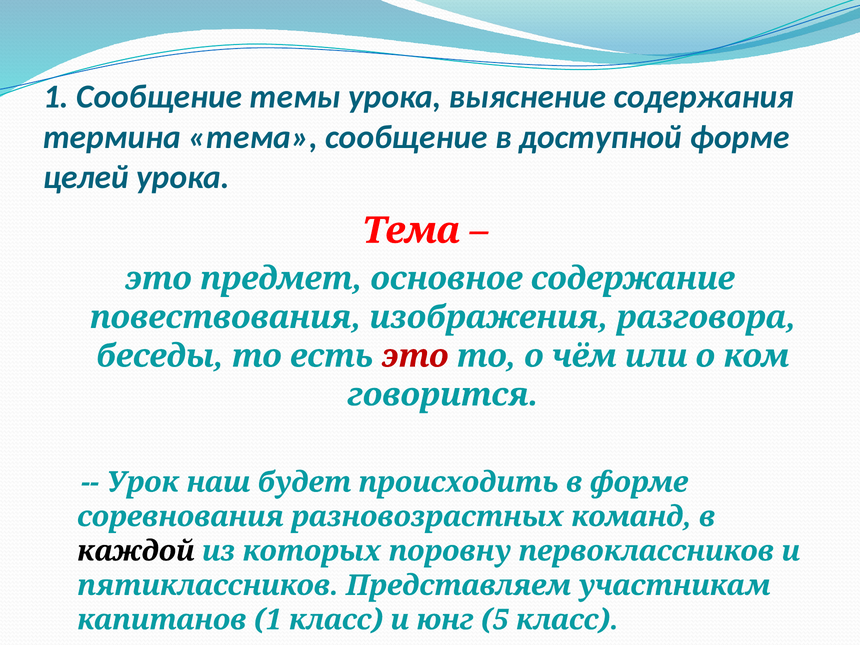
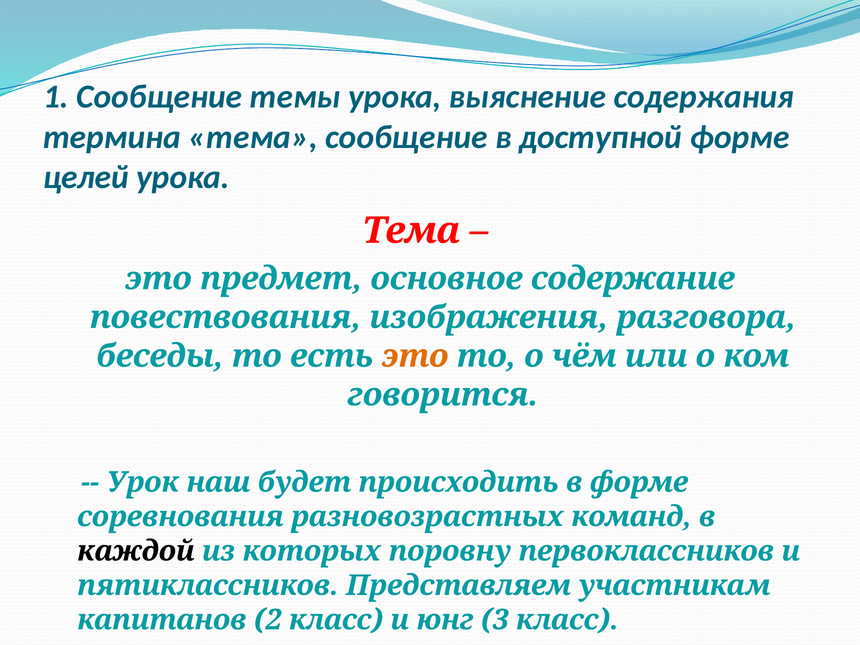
это colour: red -> orange (415, 356)
капитанов 1: 1 -> 2 (268, 620)
5: 5 -> 3 (495, 620)
